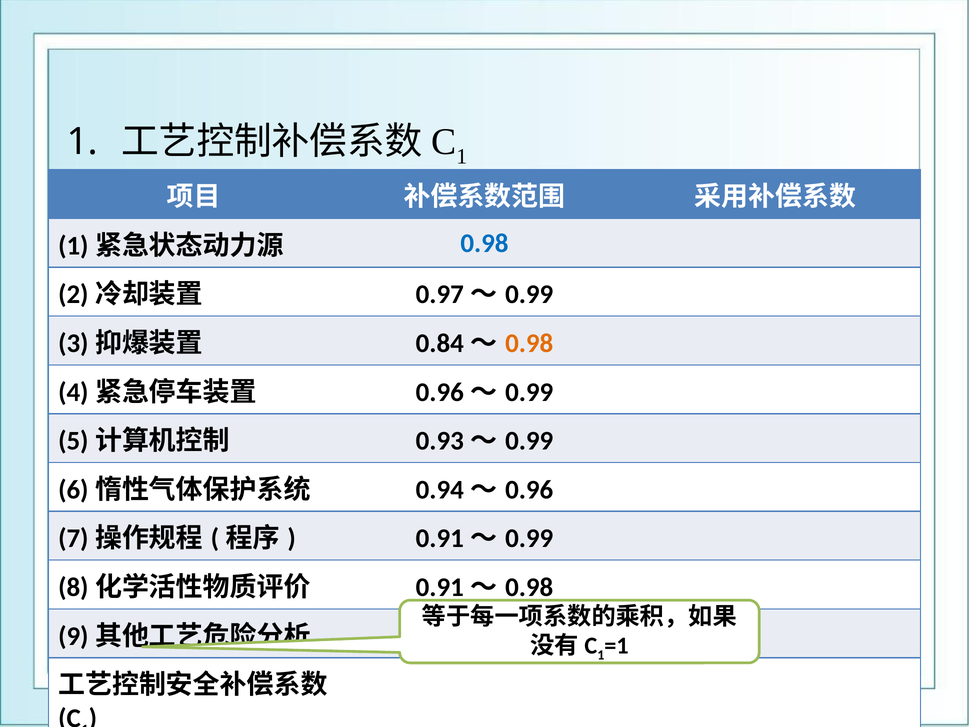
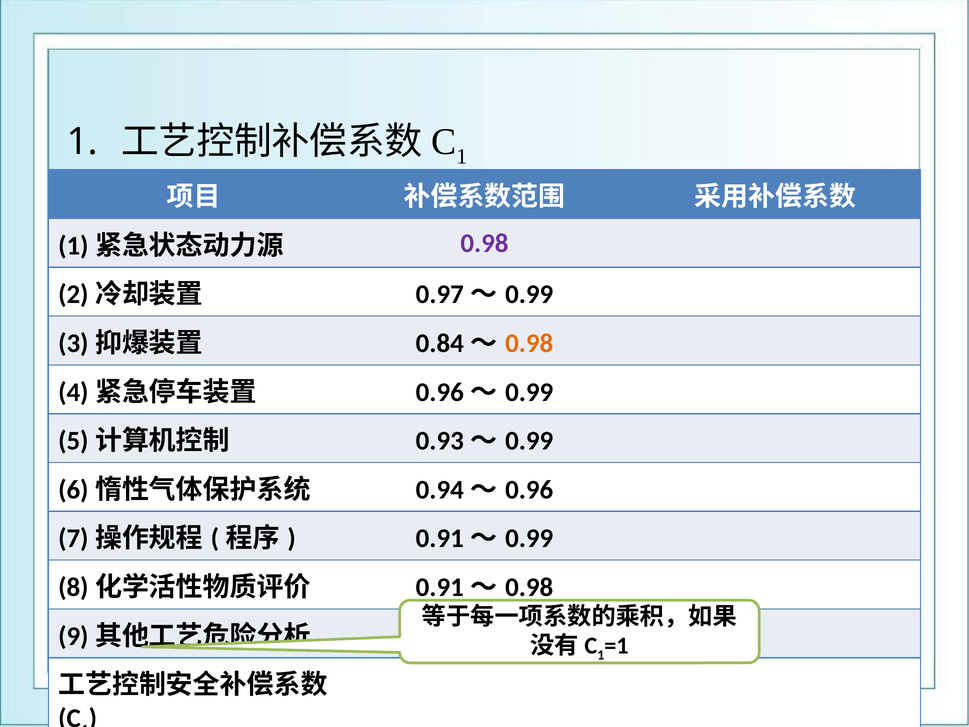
0.98 colour: blue -> purple (484, 243)
